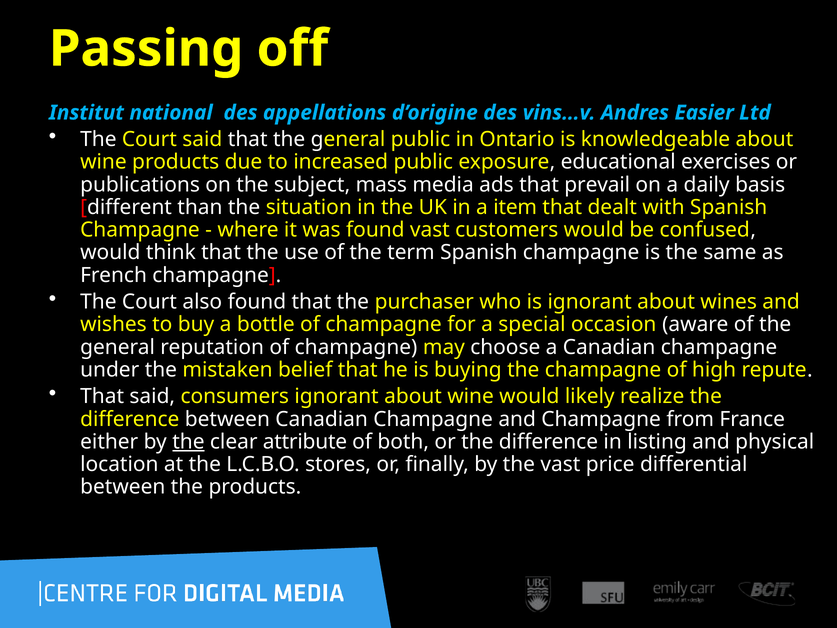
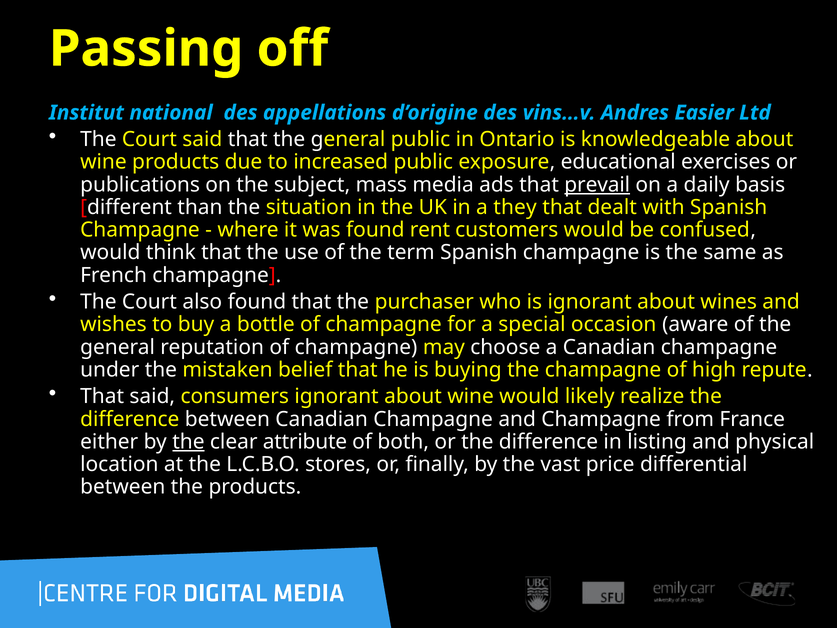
prevail underline: none -> present (597, 185)
item: item -> they (515, 207)
found vast: vast -> rent (430, 230)
